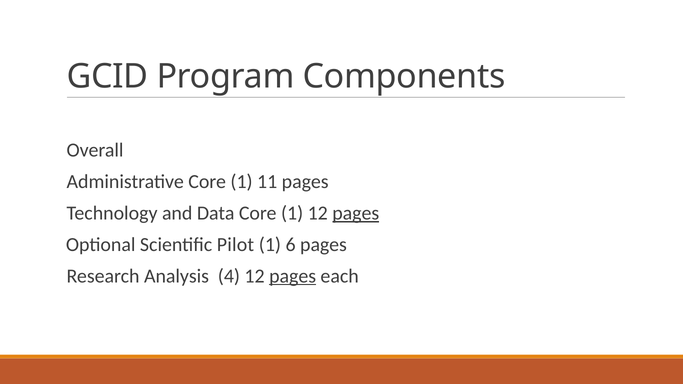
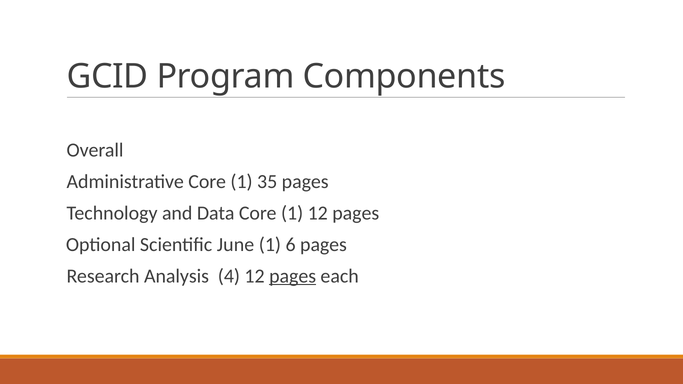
11: 11 -> 35 (267, 182)
pages underline: present -> none (356, 213)
Pilot: Pilot -> June (236, 245)
